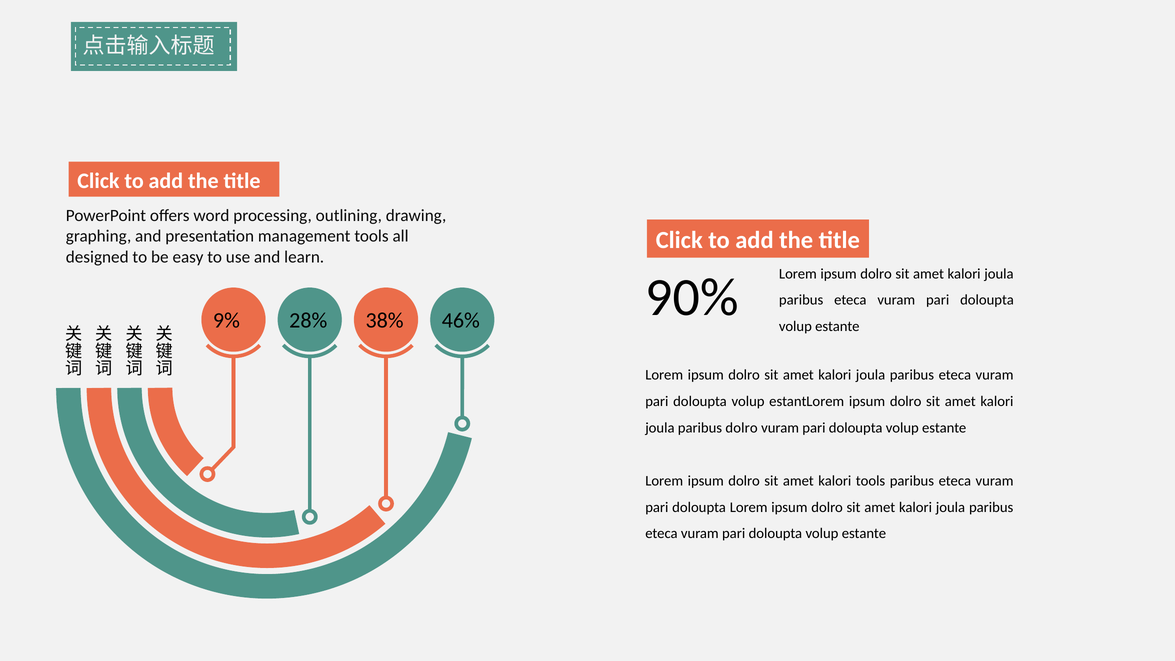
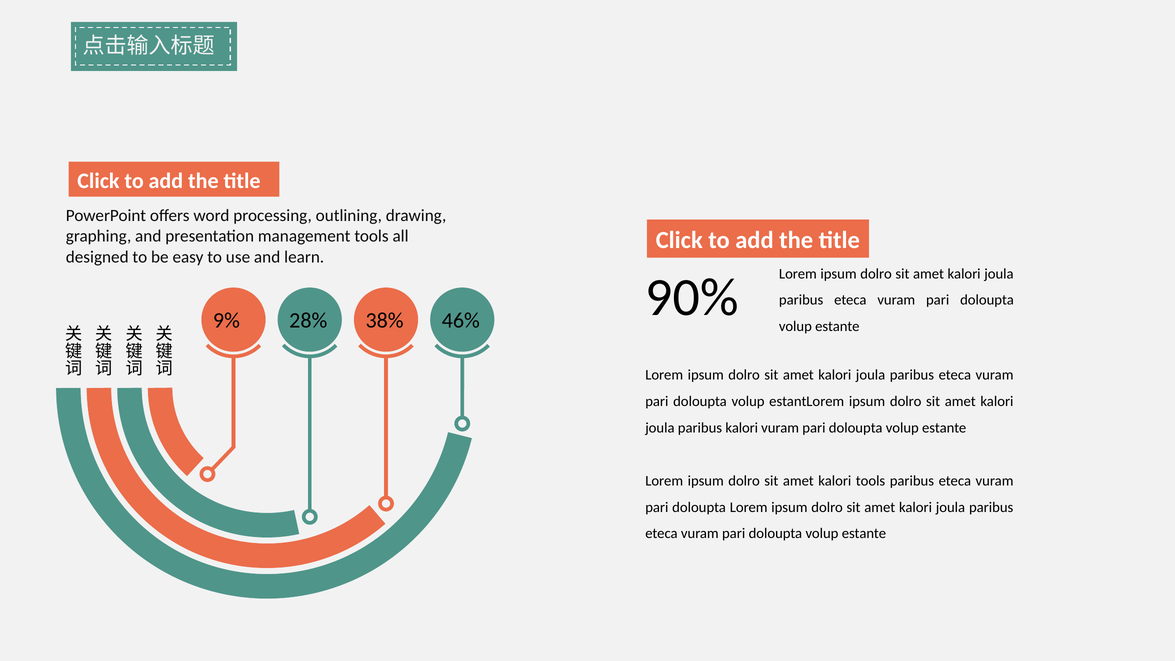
paribus dolro: dolro -> kalori (742, 428)
